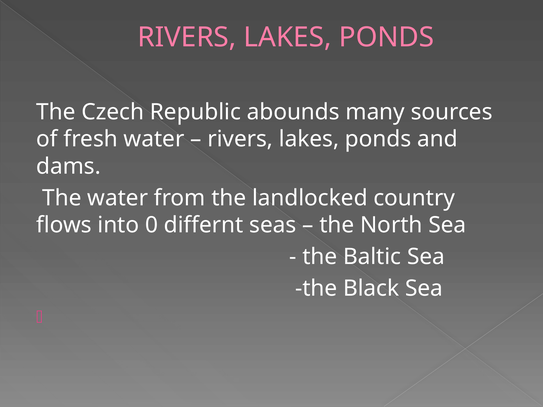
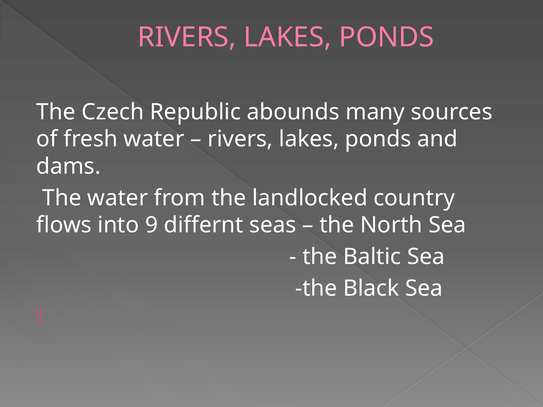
0: 0 -> 9 (152, 225)
